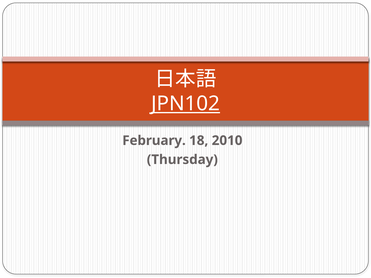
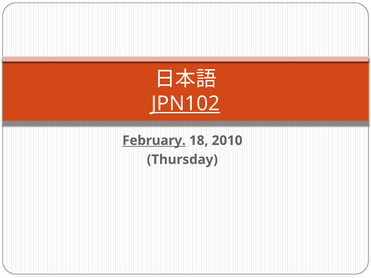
February underline: none -> present (154, 141)
